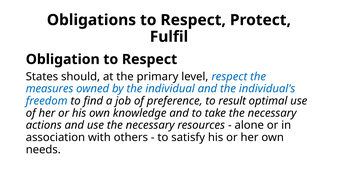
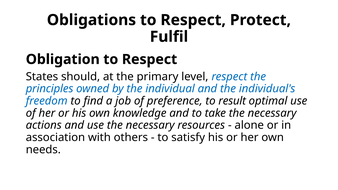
measures: measures -> principles (50, 89)
